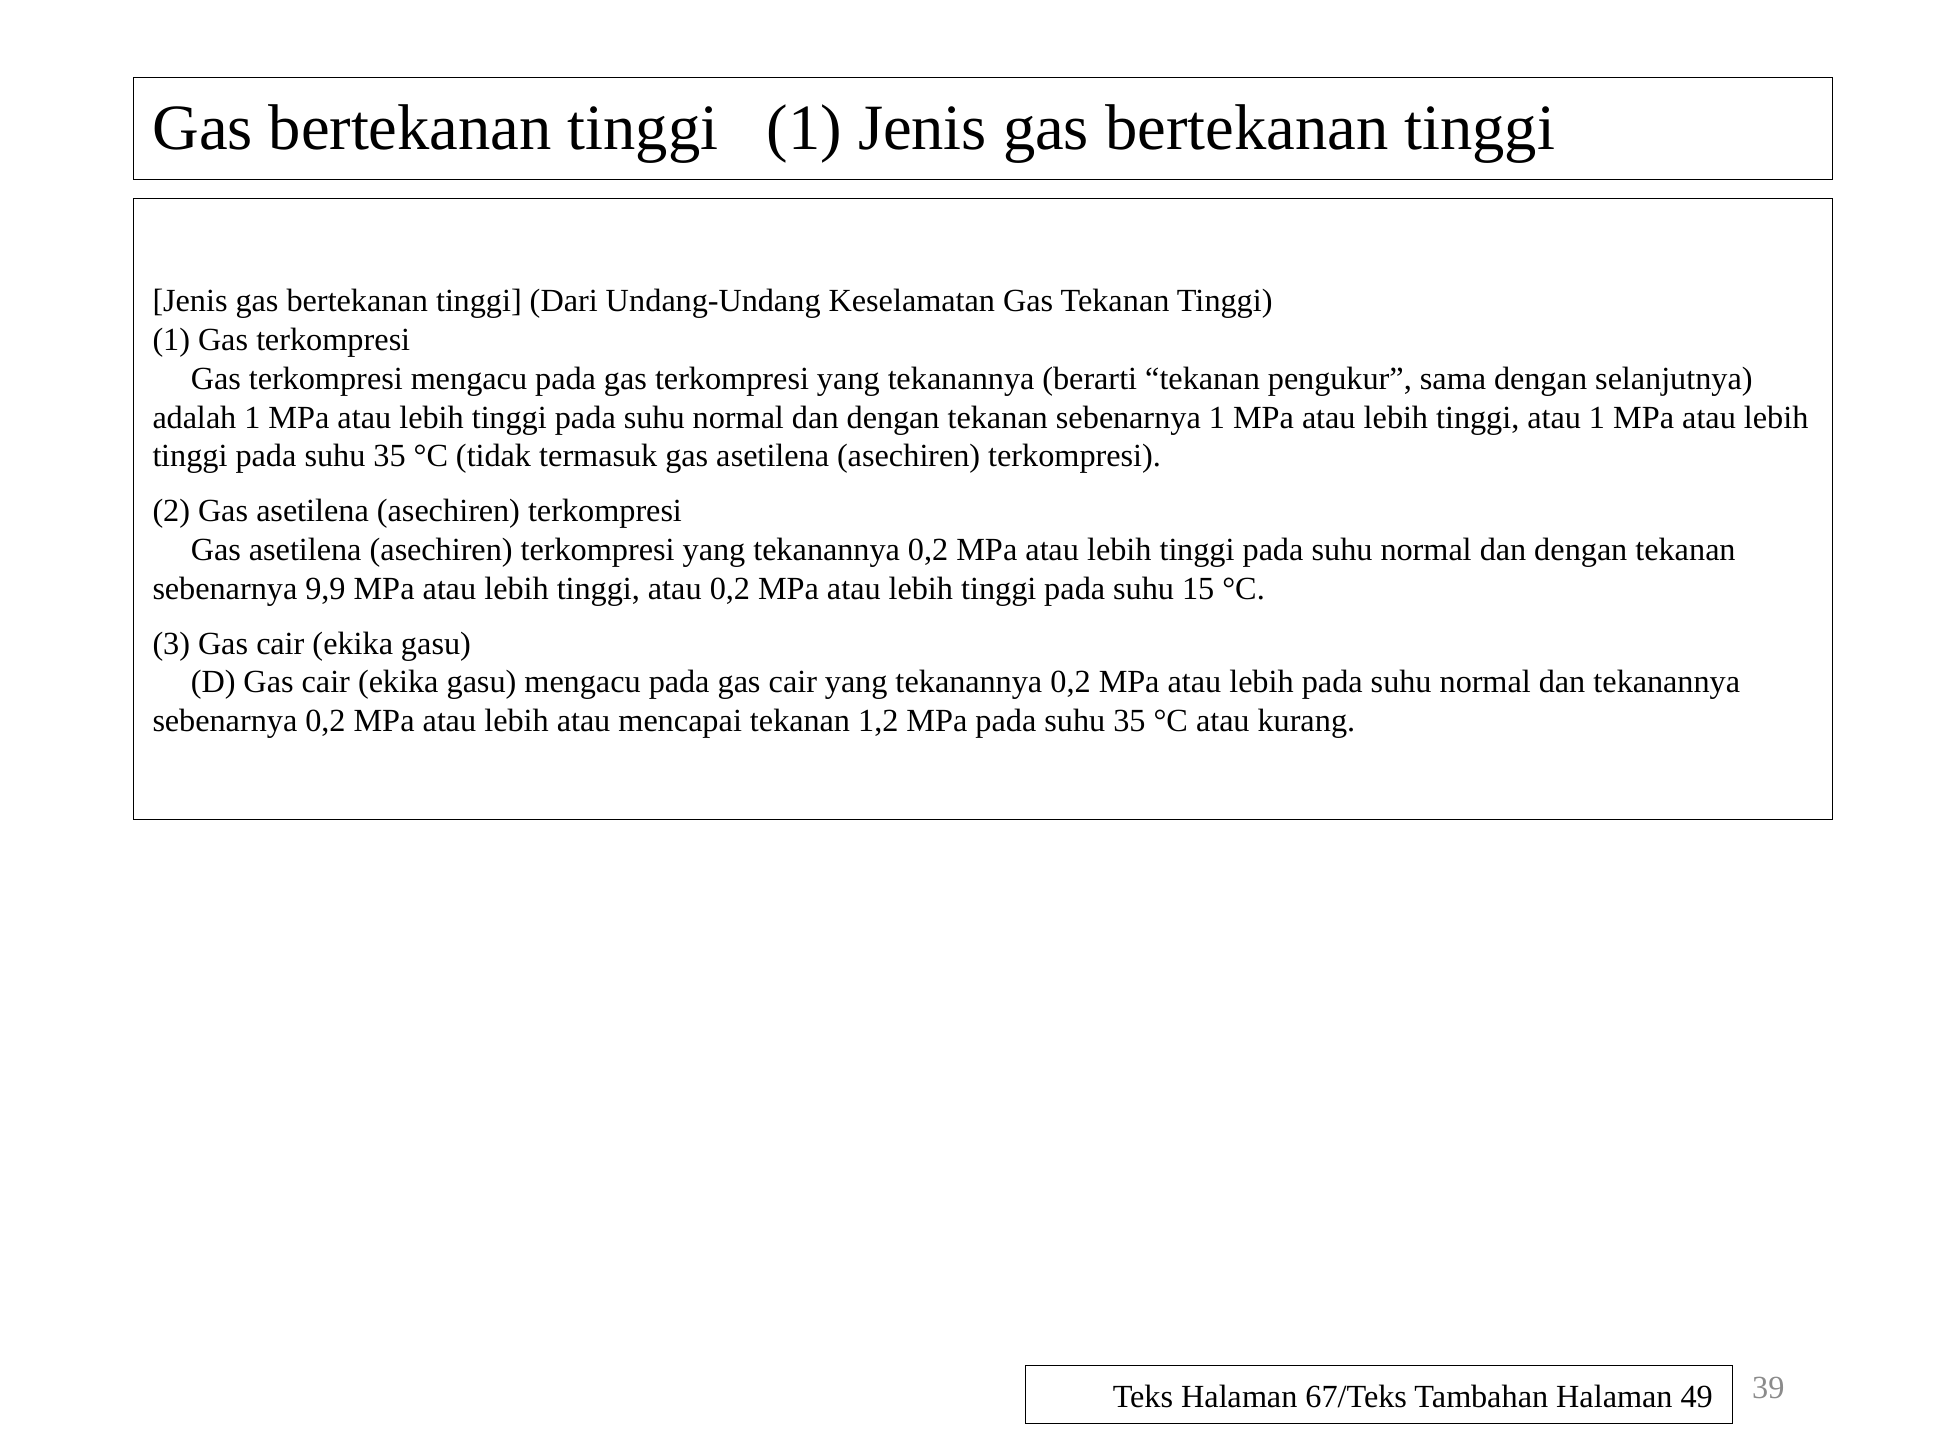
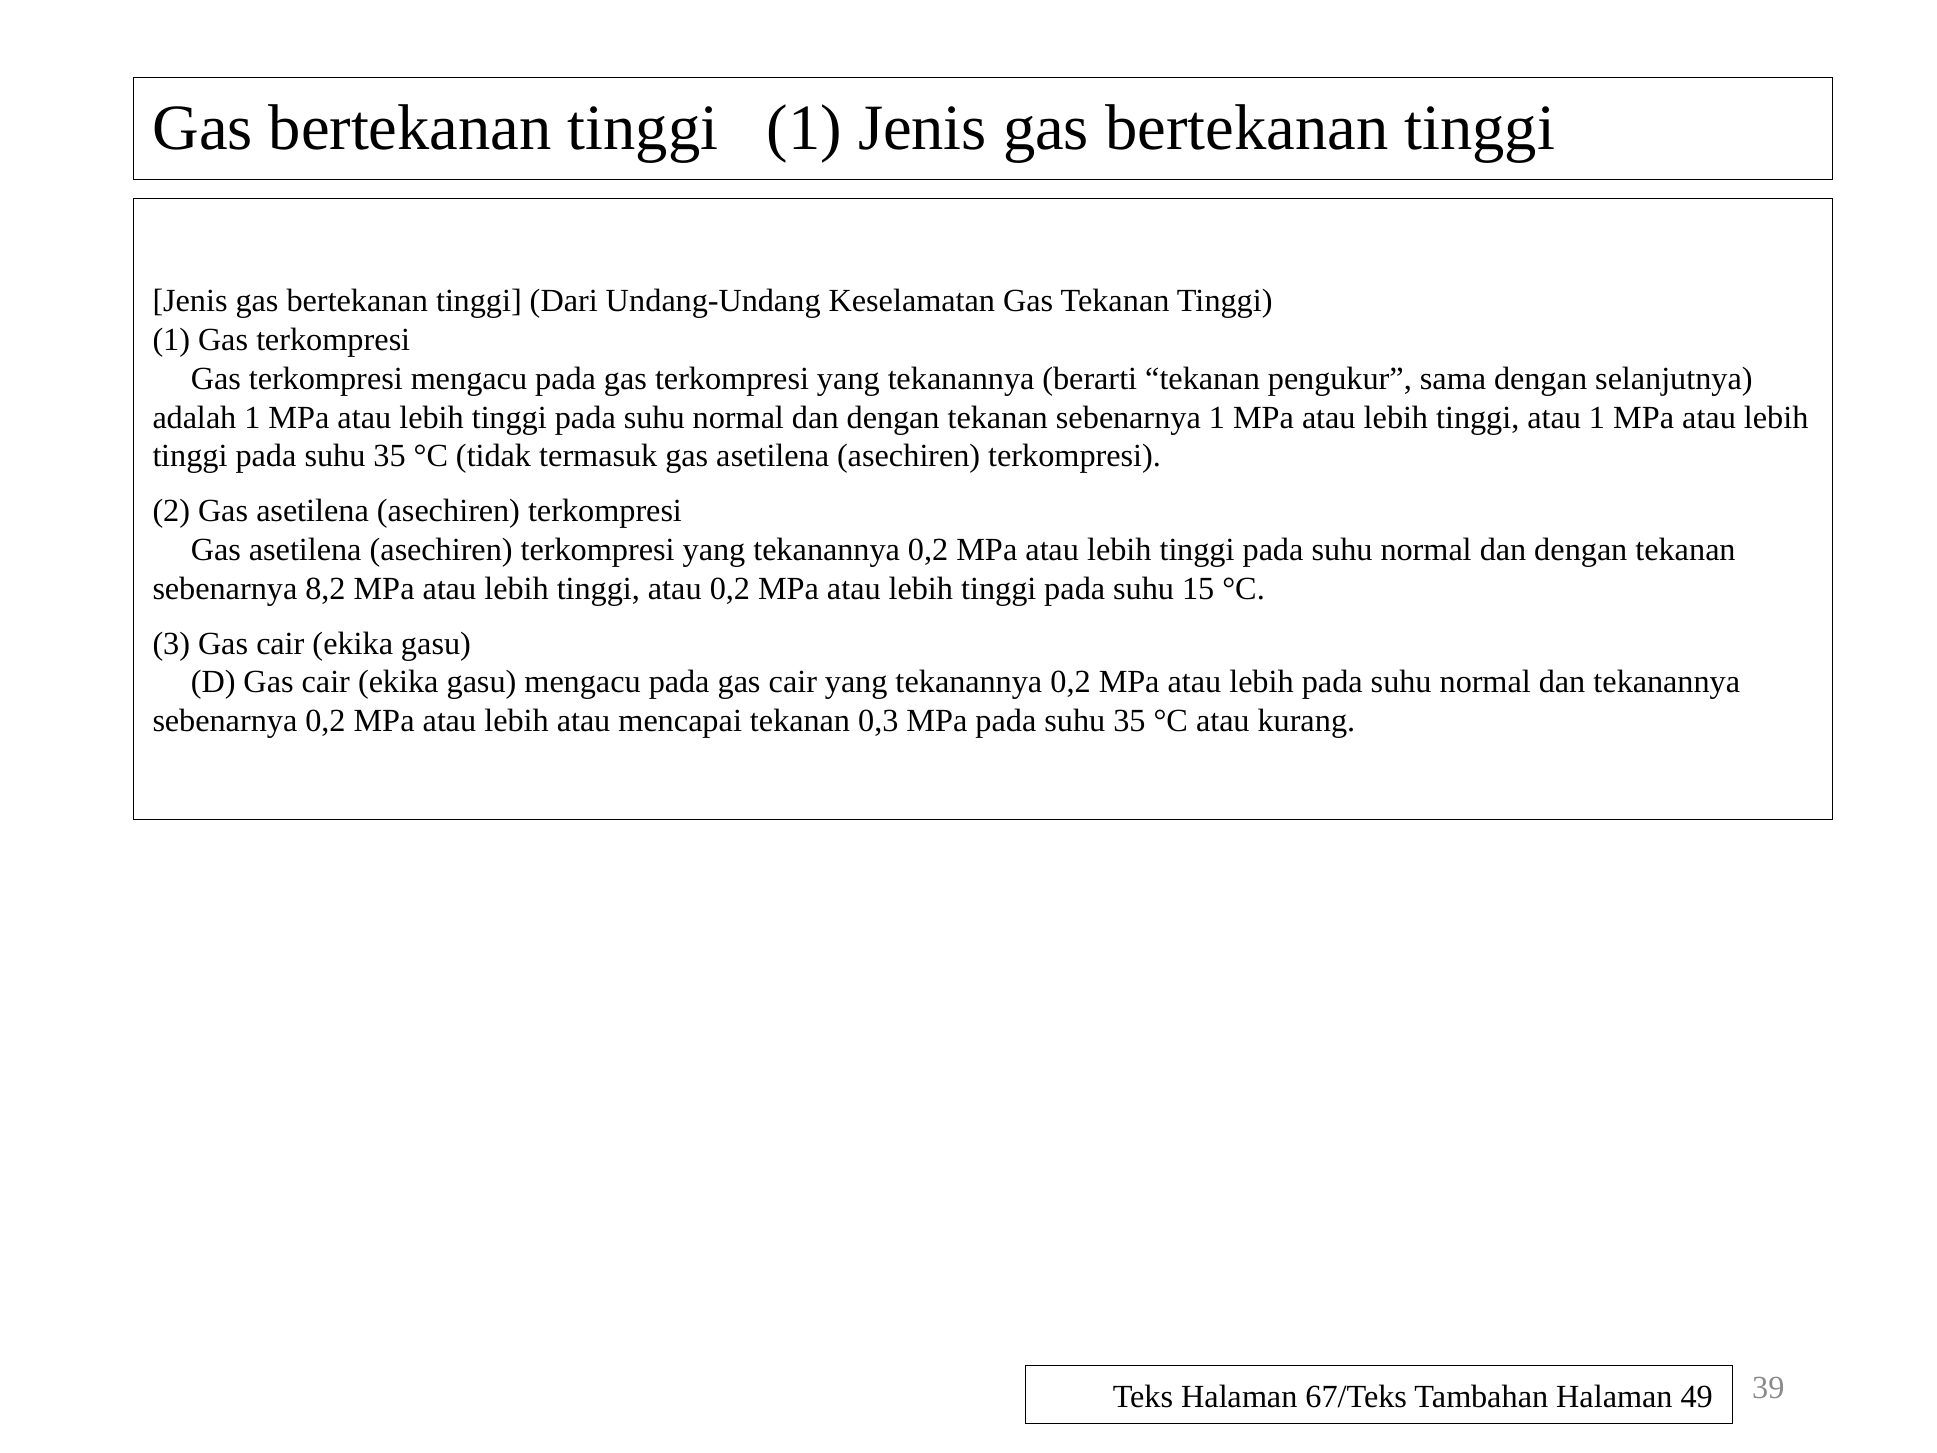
9,9: 9,9 -> 8,2 (325, 588)
1,2: 1,2 -> 0,3 (878, 721)
